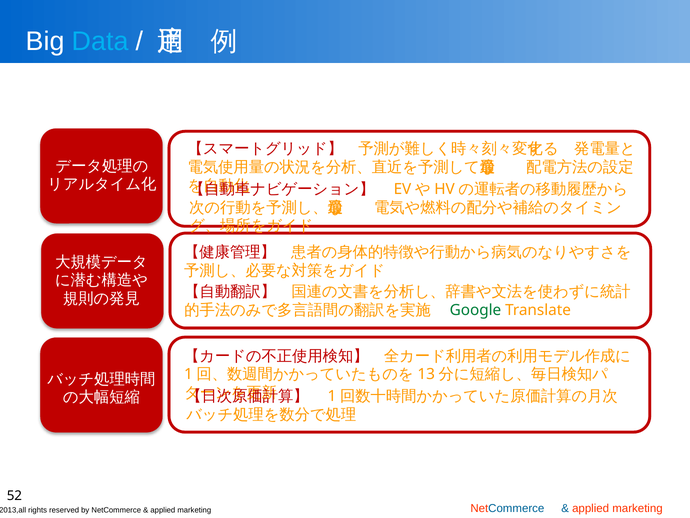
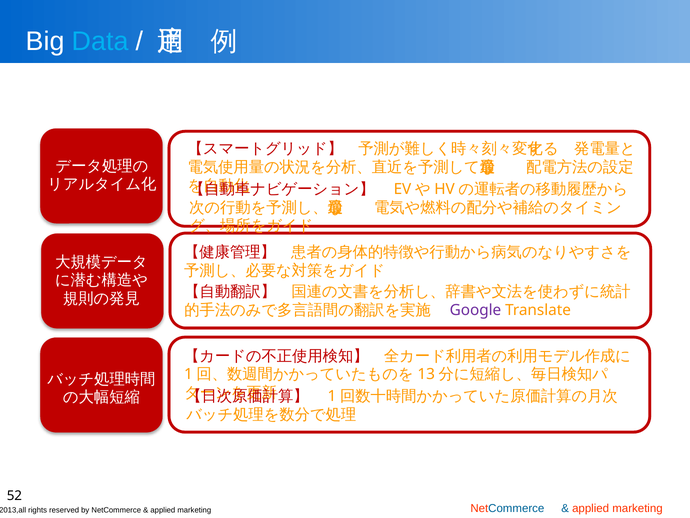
Google colour: green -> purple (475, 310)
